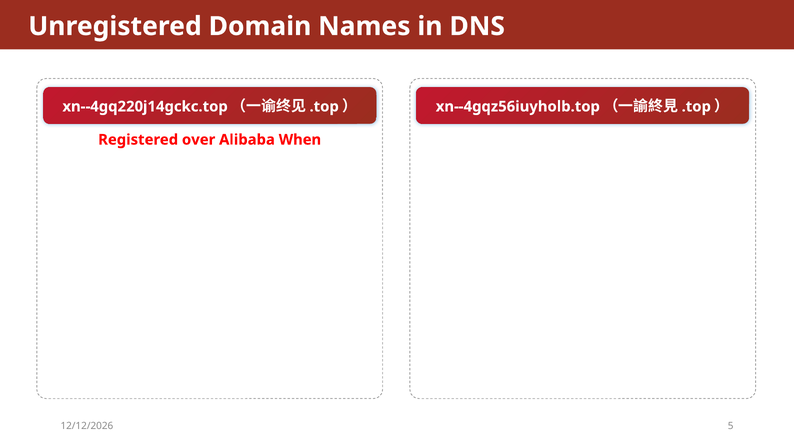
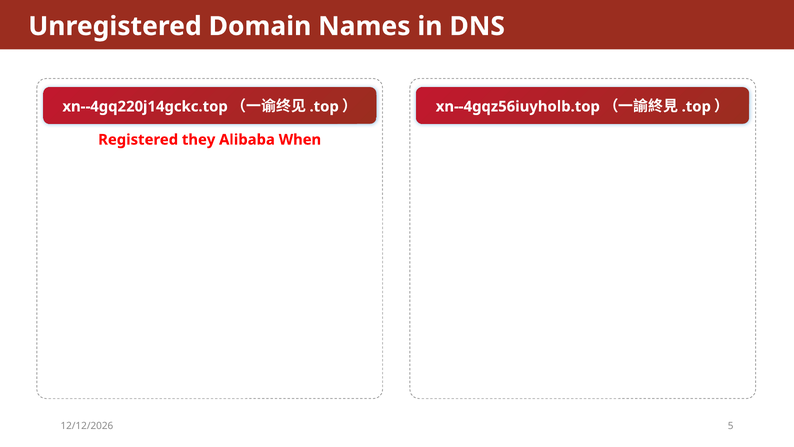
over: over -> they (199, 140)
